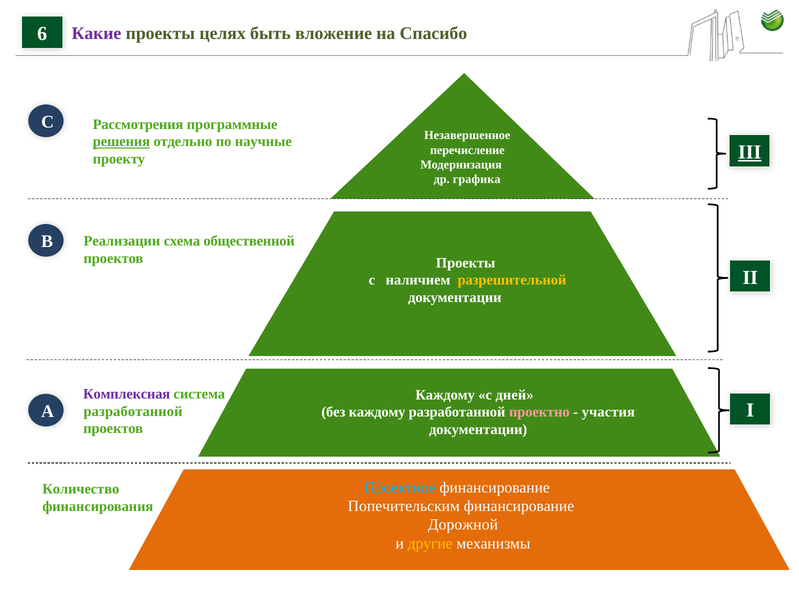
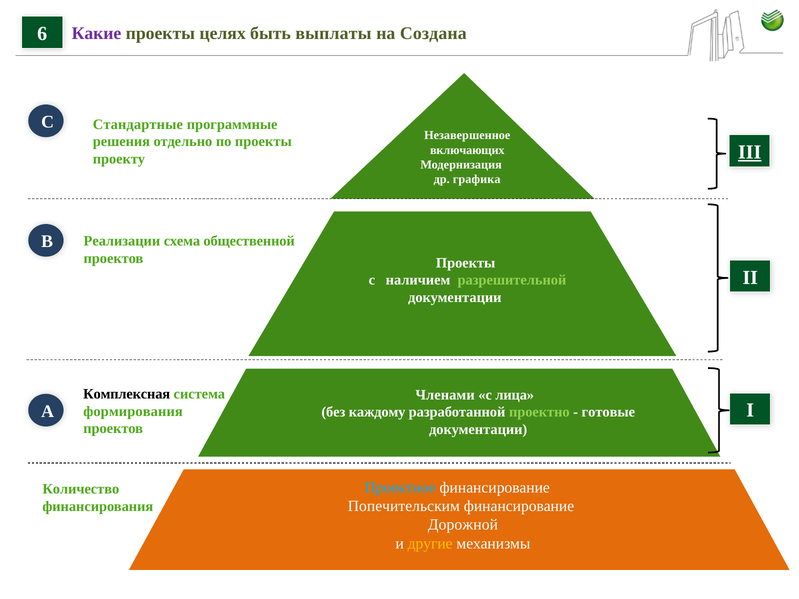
вложение: вложение -> выплаты (333, 33)
Спасибо: Спасибо -> Создана (433, 33)
Рассмотрения: Рассмотрения -> Стандартные (138, 124)
решения underline: present -> none (121, 142)
по научные: научные -> проекты (263, 142)
перечисление: перечисление -> включающих (467, 150)
разрешительной colour: yellow -> light green (512, 280)
Комплексная colour: purple -> black (127, 394)
Каждому: Каждому -> Членами (445, 395)
дней: дней -> лица (515, 395)
разработанной: разработанной -> формирования (133, 412)
проектно colour: pink -> light green (539, 412)
участия: участия -> готовые (608, 412)
